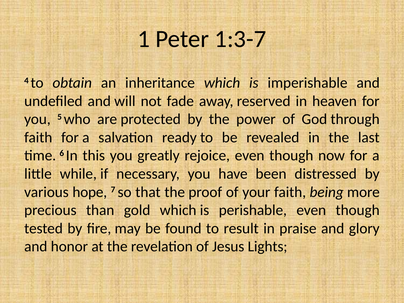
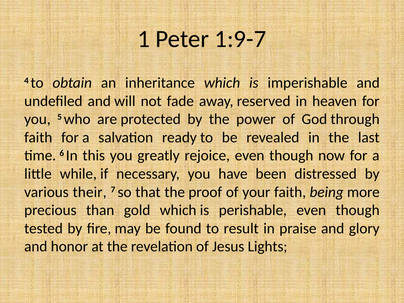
1:3-7: 1:3-7 -> 1:9-7 (240, 39)
hope: hope -> their (90, 192)
